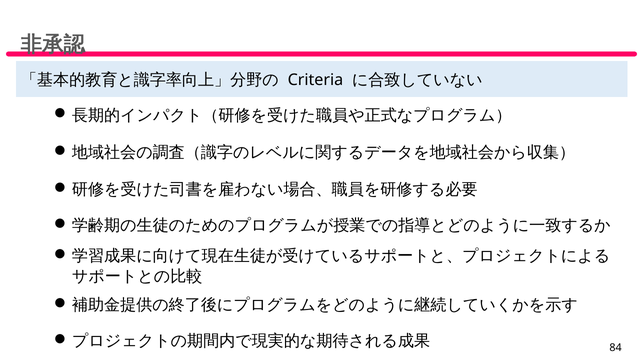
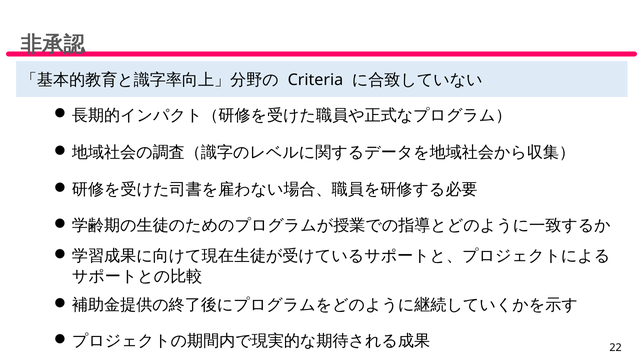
84: 84 -> 22 (616, 348)
